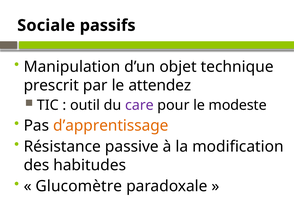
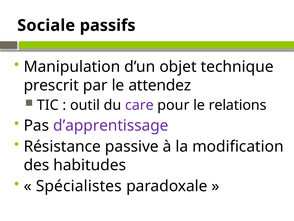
modeste: modeste -> relations (238, 105)
d’apprentissage colour: orange -> purple (111, 125)
Glucomètre: Glucomètre -> Spécialistes (79, 186)
